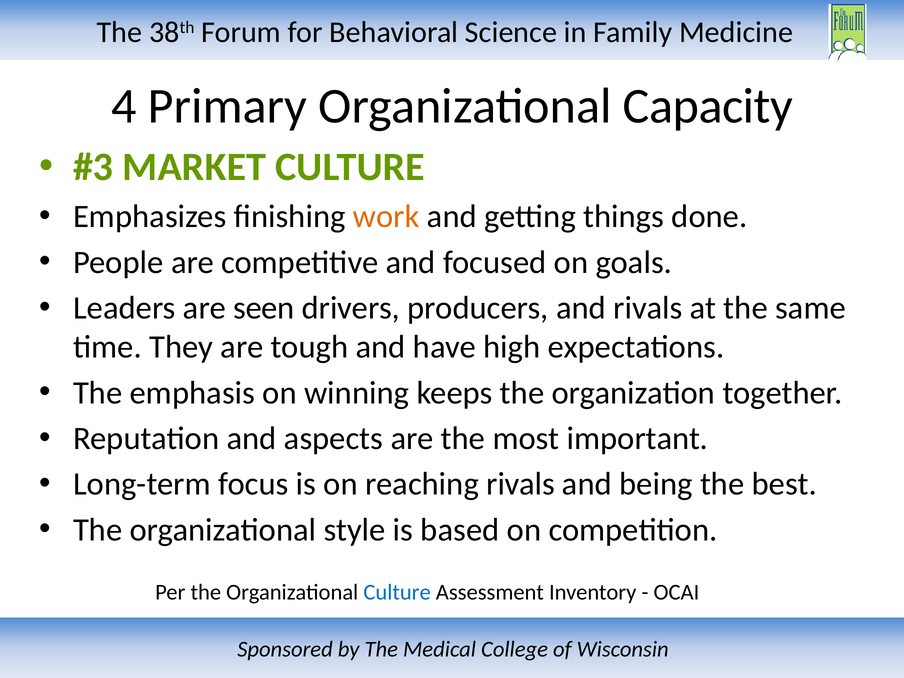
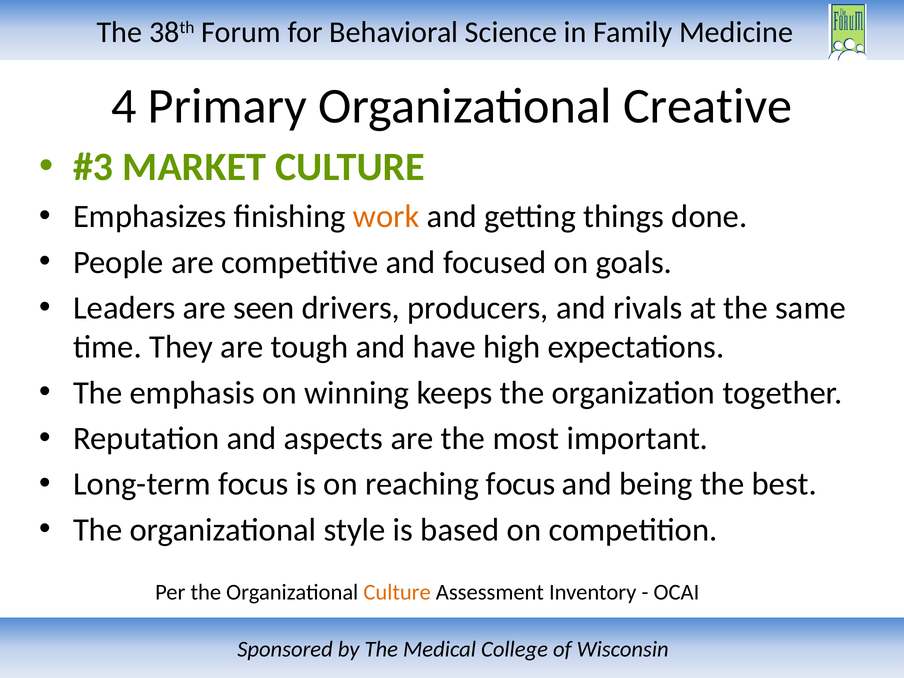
Capacity: Capacity -> Creative (708, 106)
reaching rivals: rivals -> focus (521, 484)
Culture colour: blue -> orange (397, 592)
